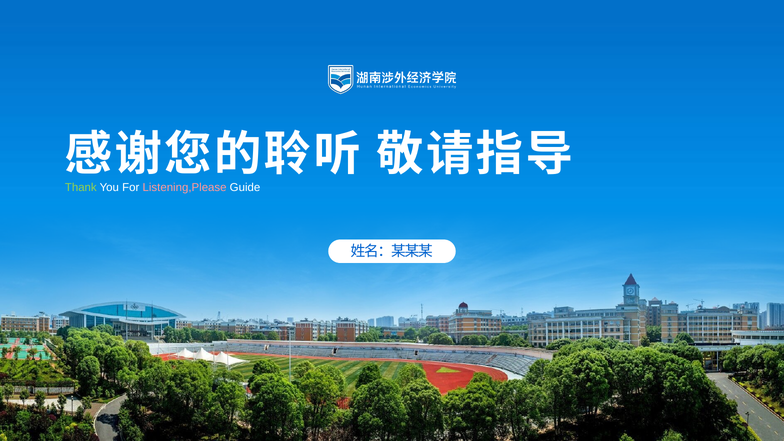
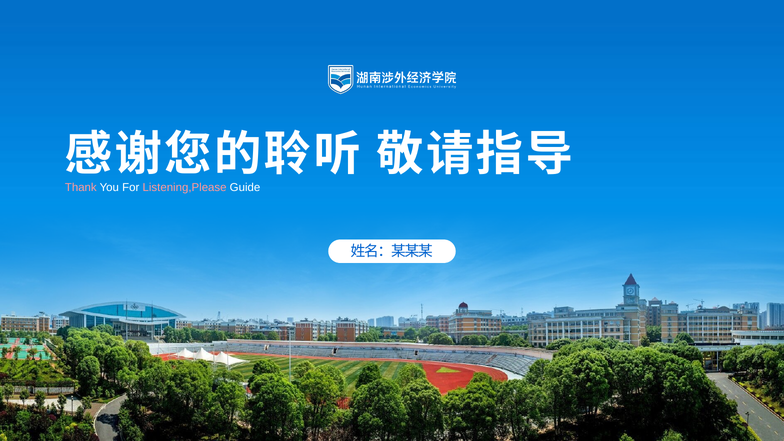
Thank colour: light green -> pink (81, 188)
